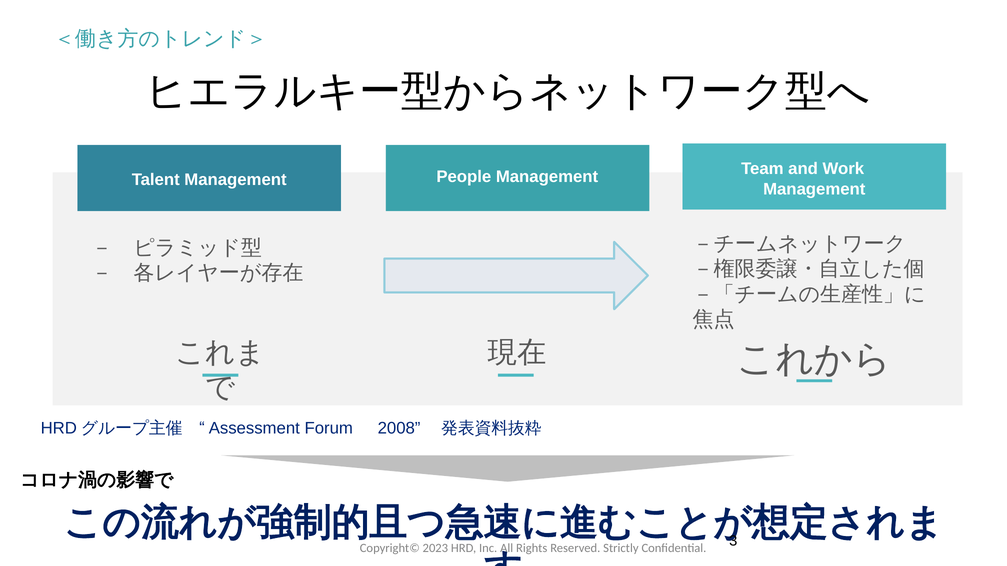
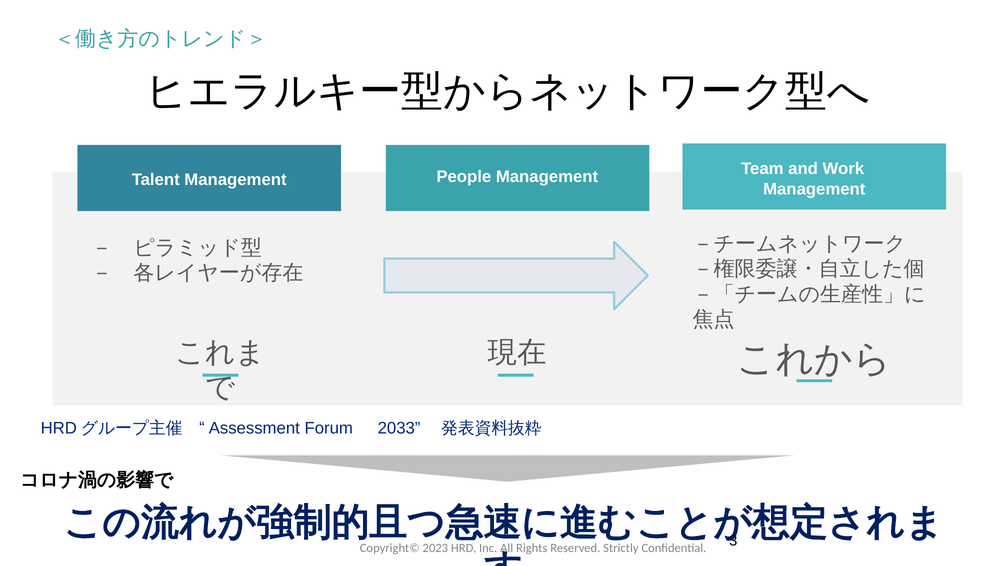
2008: 2008 -> 2033 (399, 429)
